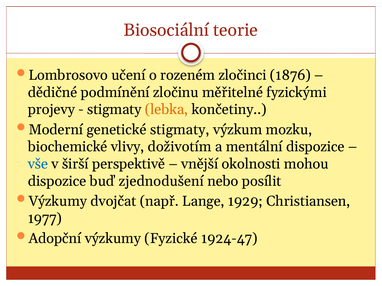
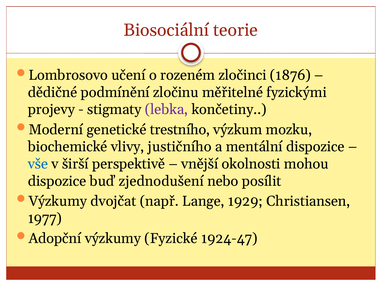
lebka colour: orange -> purple (167, 110)
genetické stigmaty: stigmaty -> trestního (180, 130)
doživotím: doživotím -> justičního (180, 147)
